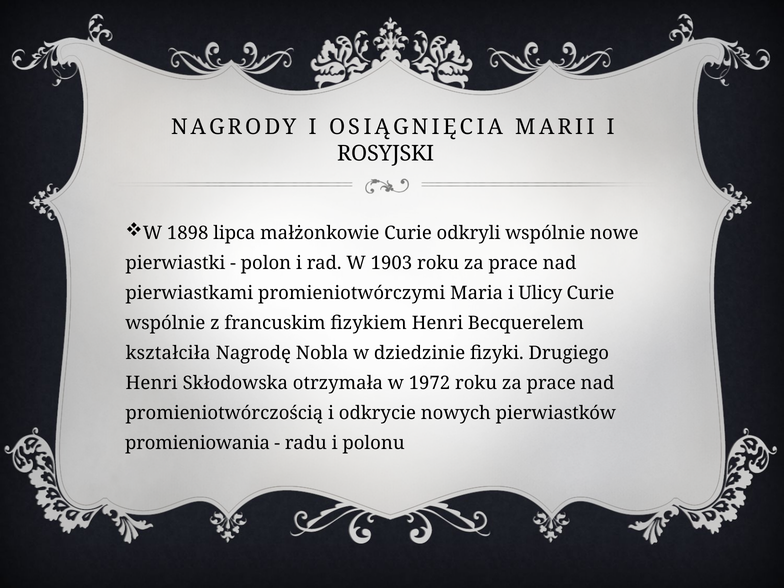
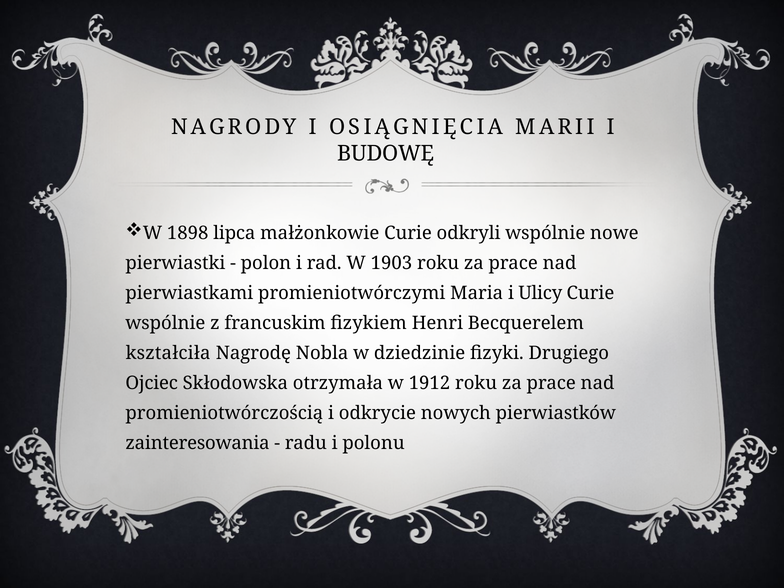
ROSYJSKI: ROSYJSKI -> BUDOWĘ (386, 153)
Henri: Henri -> Ojciec (152, 383)
1972: 1972 -> 1912 (429, 383)
promieniowania: promieniowania -> zainteresowania (198, 443)
